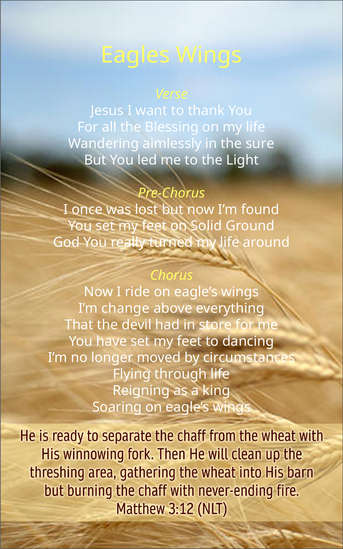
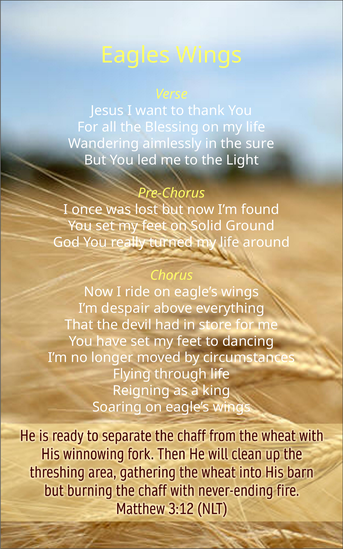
change: change -> despair (126, 308)
